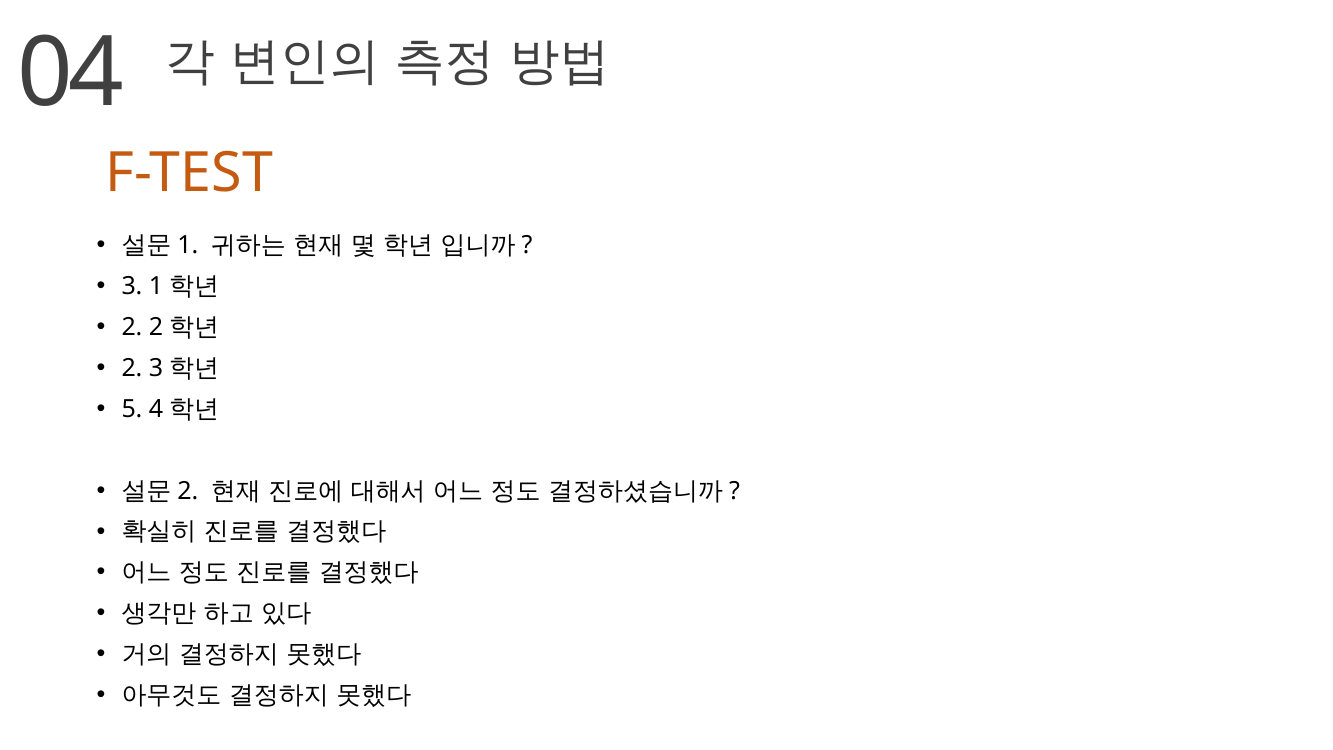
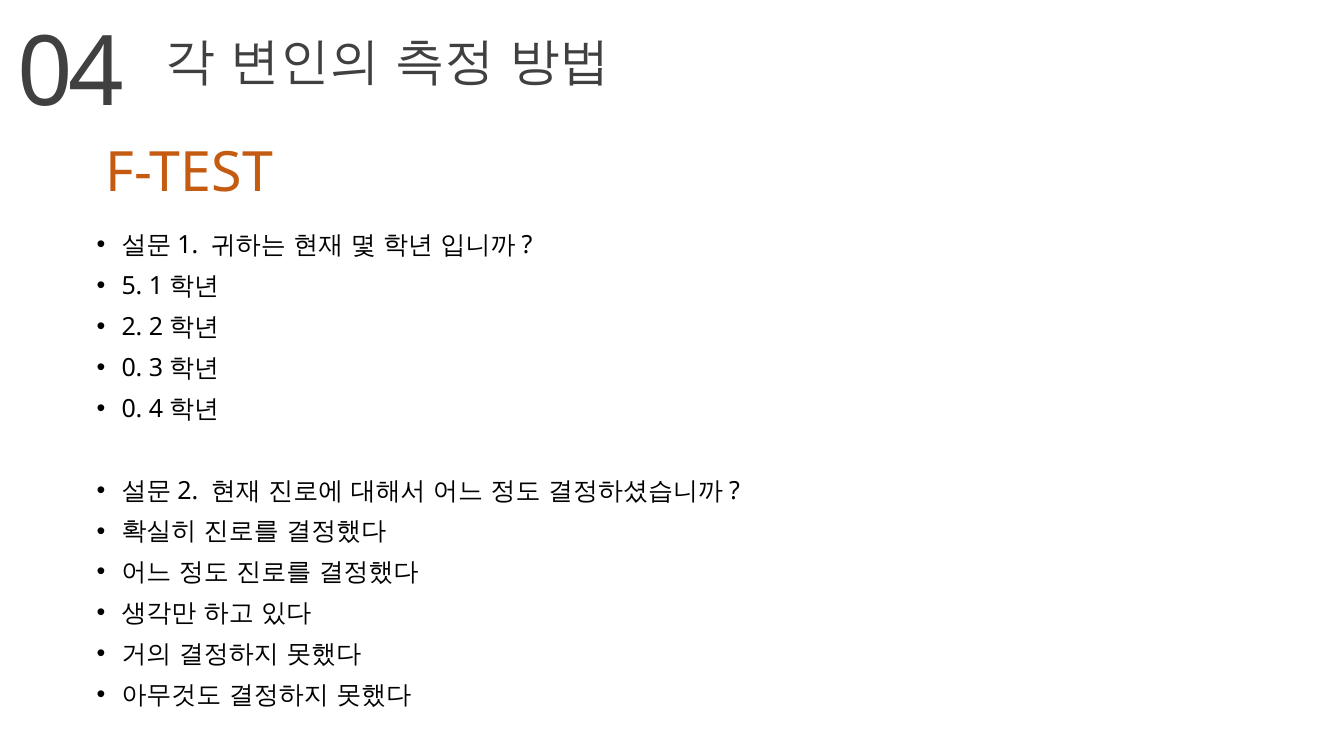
3: 3 -> 5 (132, 286)
2: 2 -> 0 (132, 368)
5: 5 -> 0 (132, 409)
